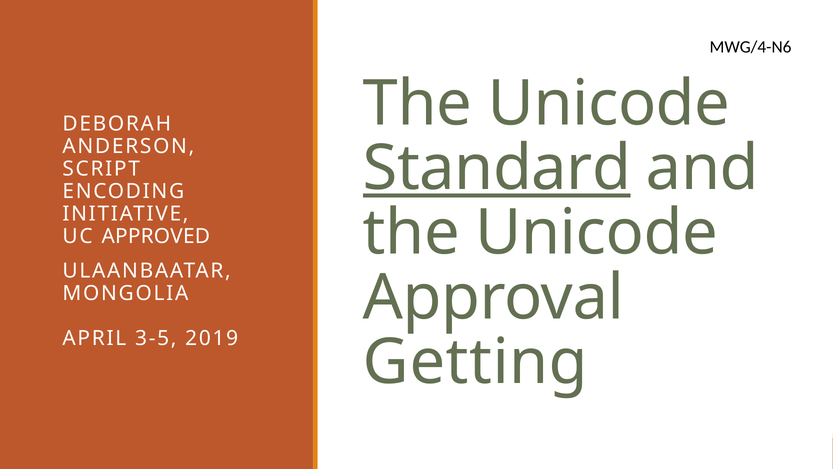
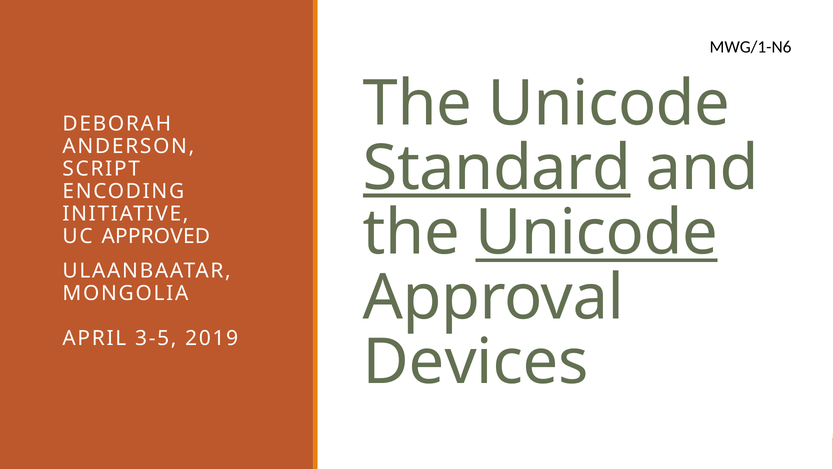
MWG/4-N6: MWG/4-N6 -> MWG/1-N6 (751, 47)
Unicode underline: none -> present (597, 233)
Getting: Getting -> Devices (476, 362)
